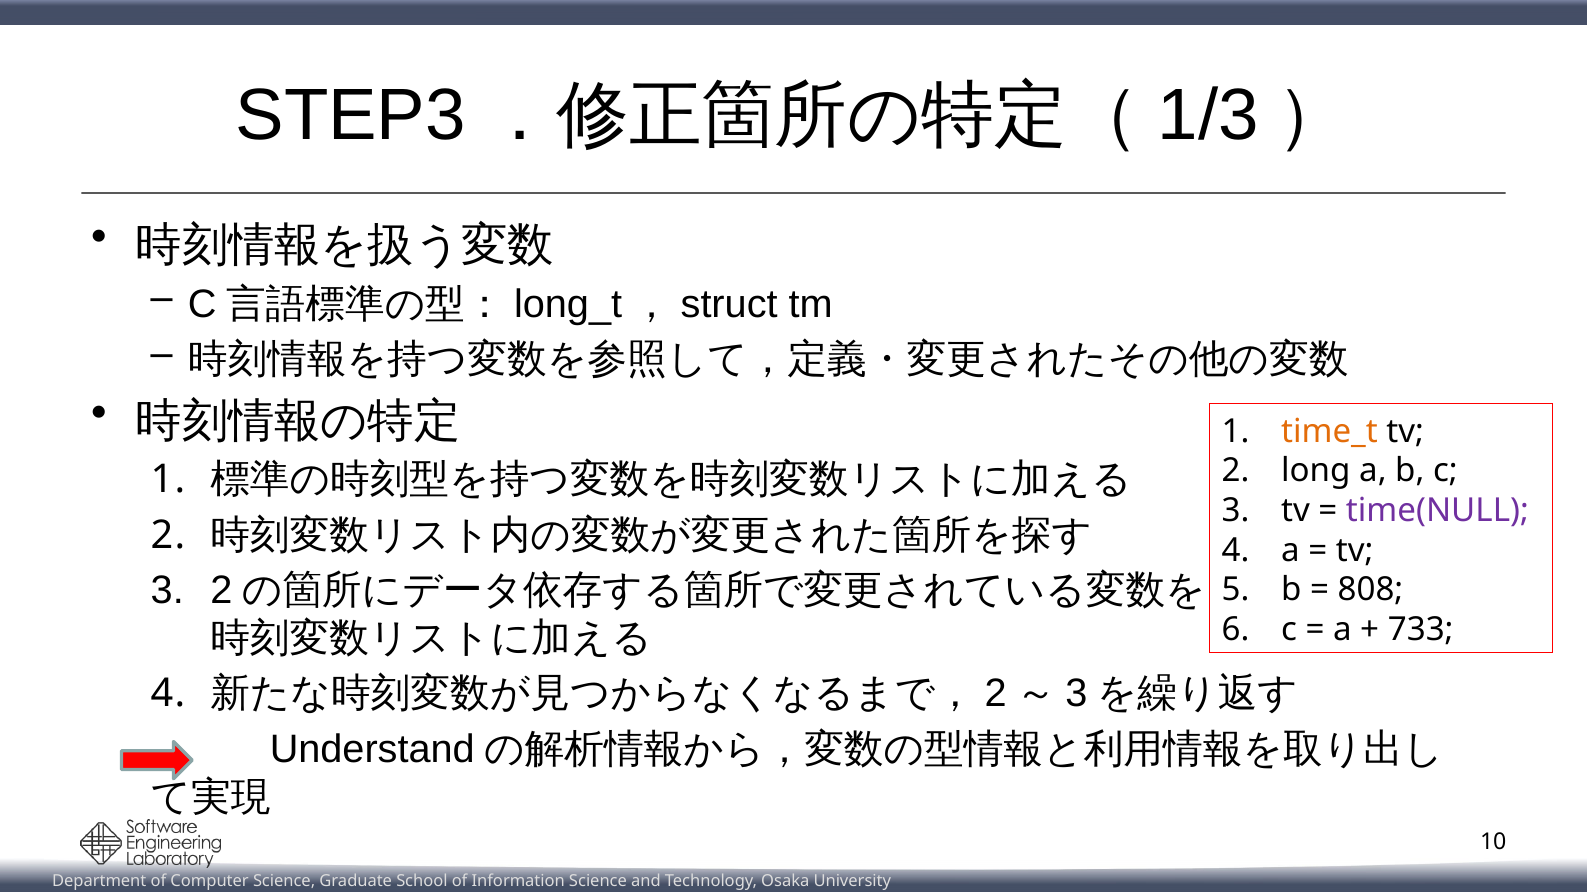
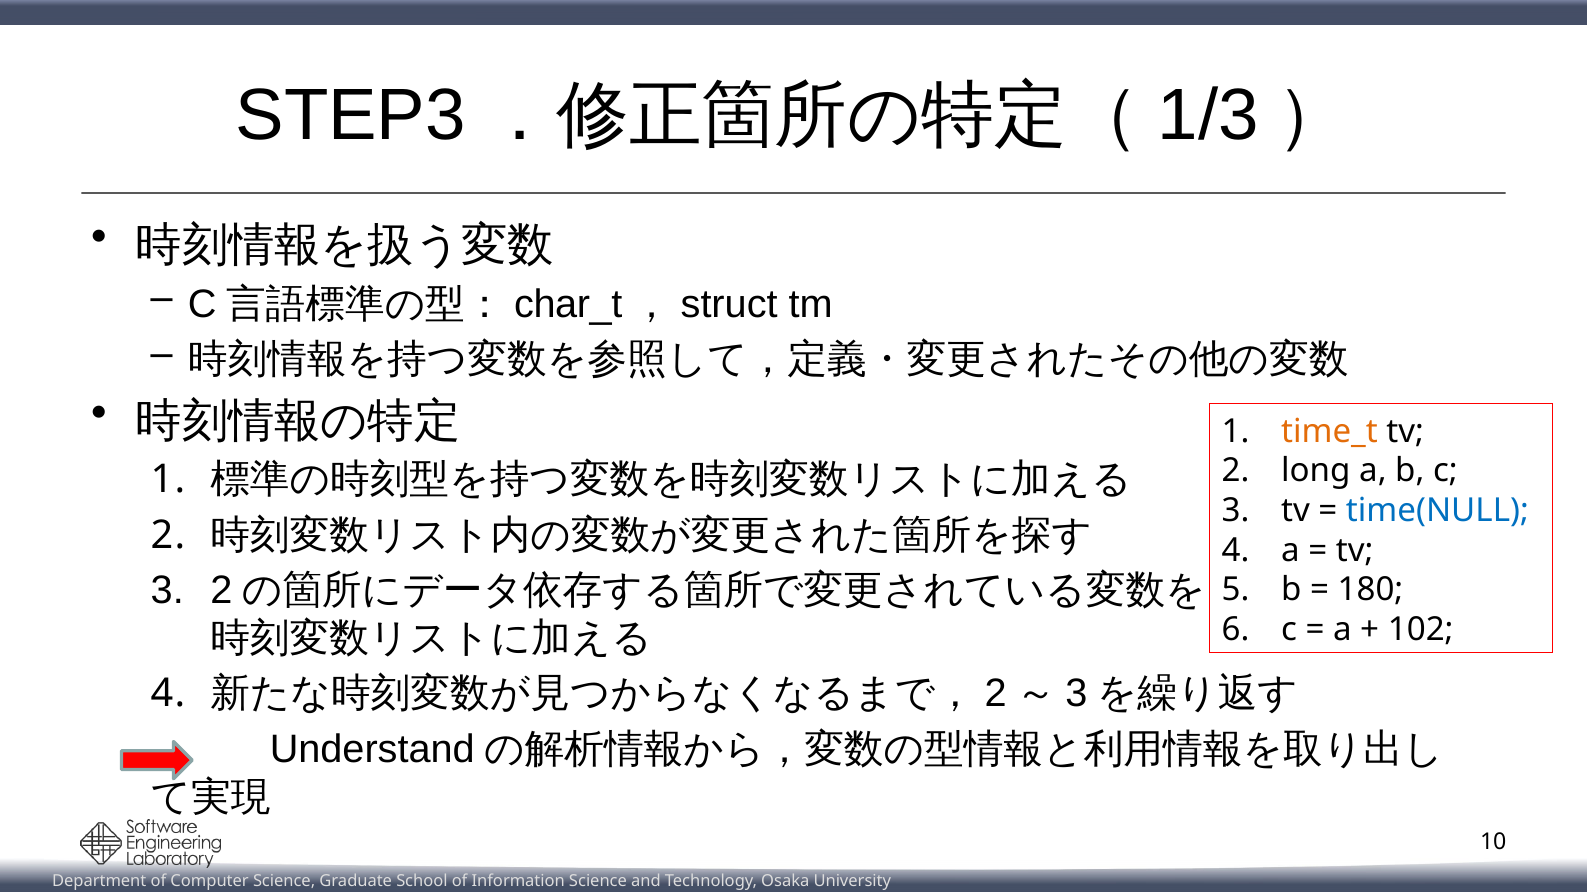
long_t: long_t -> char_t (568, 304)
time(NULL colour: purple -> blue (1437, 511)
808: 808 -> 180 (1370, 590)
733: 733 -> 102 (1421, 630)
